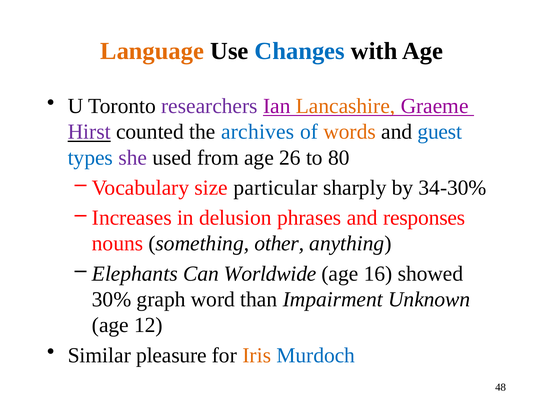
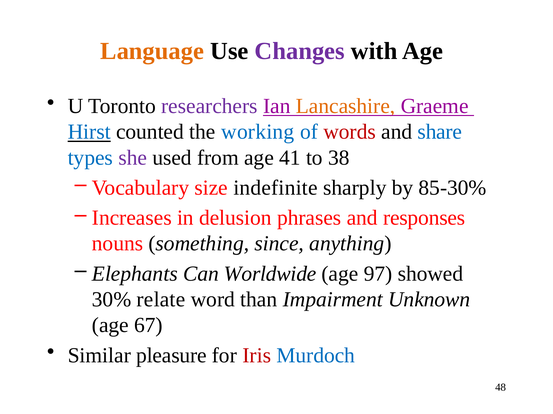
Changes colour: blue -> purple (300, 51)
Hirst colour: purple -> blue (89, 132)
archives: archives -> working (258, 132)
words colour: orange -> red (350, 132)
guest: guest -> share (440, 132)
26: 26 -> 41 (290, 158)
80: 80 -> 38 (339, 158)
particular: particular -> indefinite (276, 188)
34-30%: 34-30% -> 85-30% (453, 188)
other: other -> since (279, 244)
16: 16 -> 97 (378, 274)
graph: graph -> relate (161, 300)
12: 12 -> 67 (149, 326)
Iris colour: orange -> red (257, 356)
